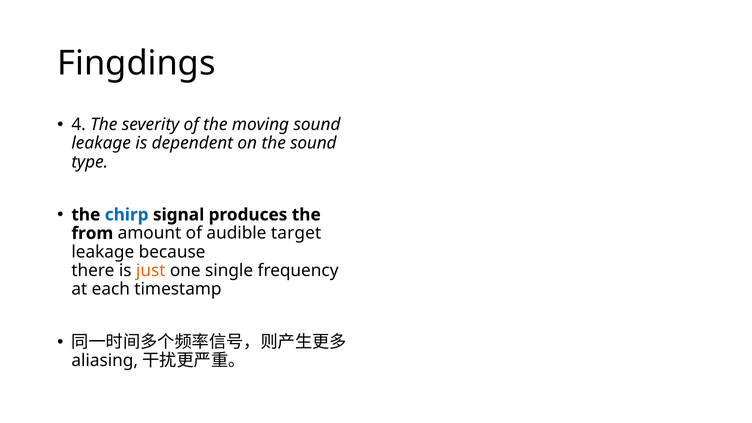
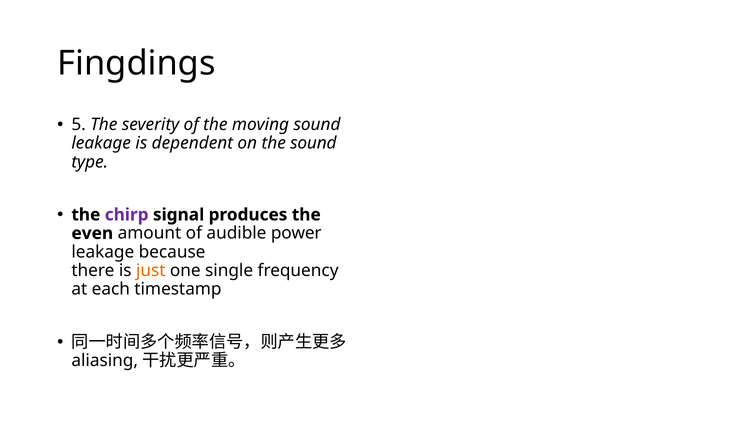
4: 4 -> 5 (79, 125)
chirp colour: blue -> purple (127, 215)
from: from -> even (92, 233)
target: target -> power (296, 233)
